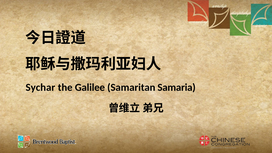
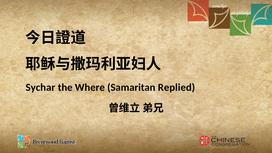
Galilee: Galilee -> Where (90, 87)
Samaria: Samaria -> Replied (176, 87)
